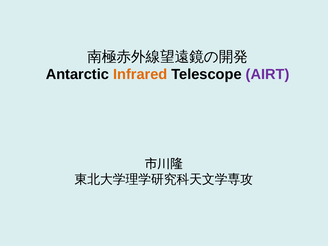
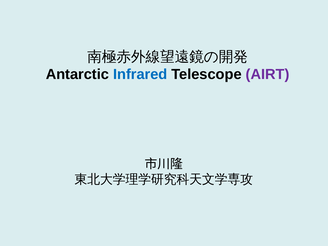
Infrared colour: orange -> blue (140, 74)
